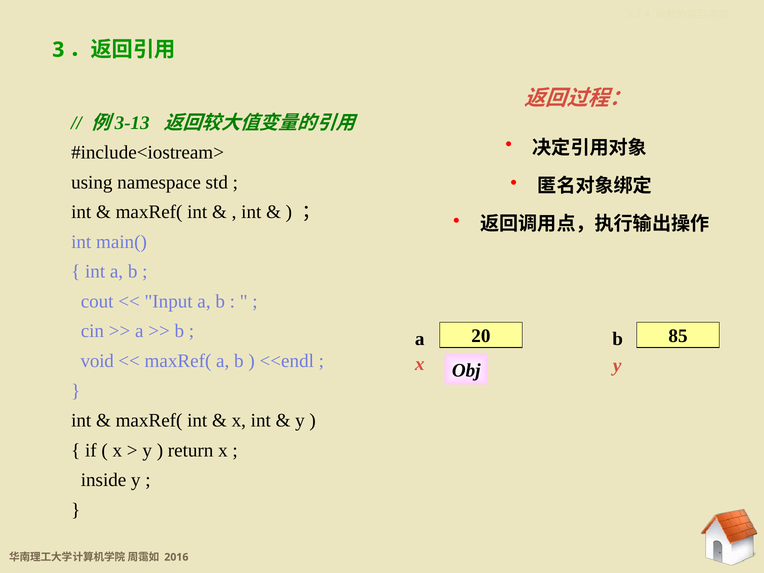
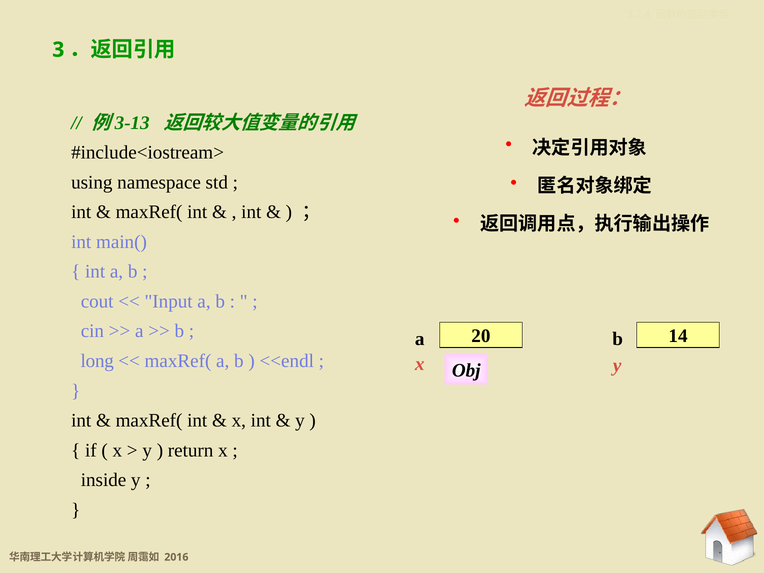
85: 85 -> 14 (678, 336)
void: void -> long (97, 361)
